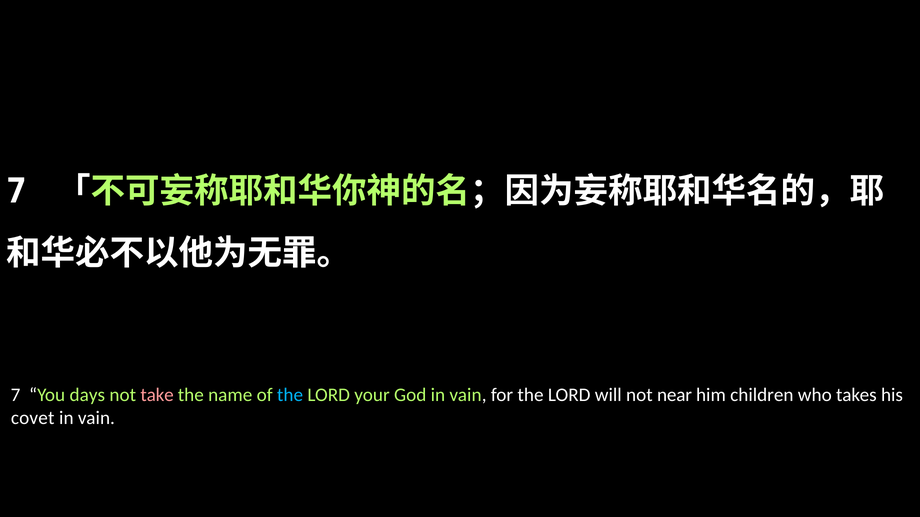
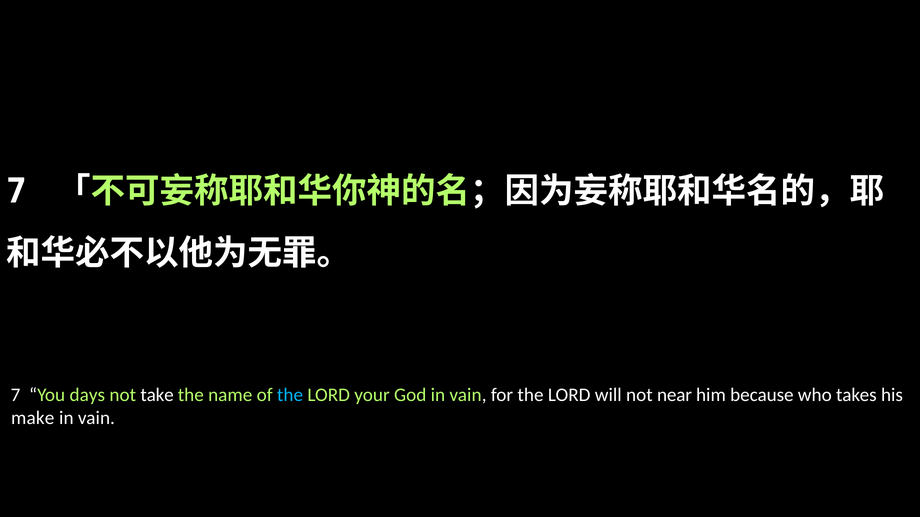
take colour: pink -> white (157, 396)
children: children -> because (762, 396)
covet: covet -> make (33, 419)
